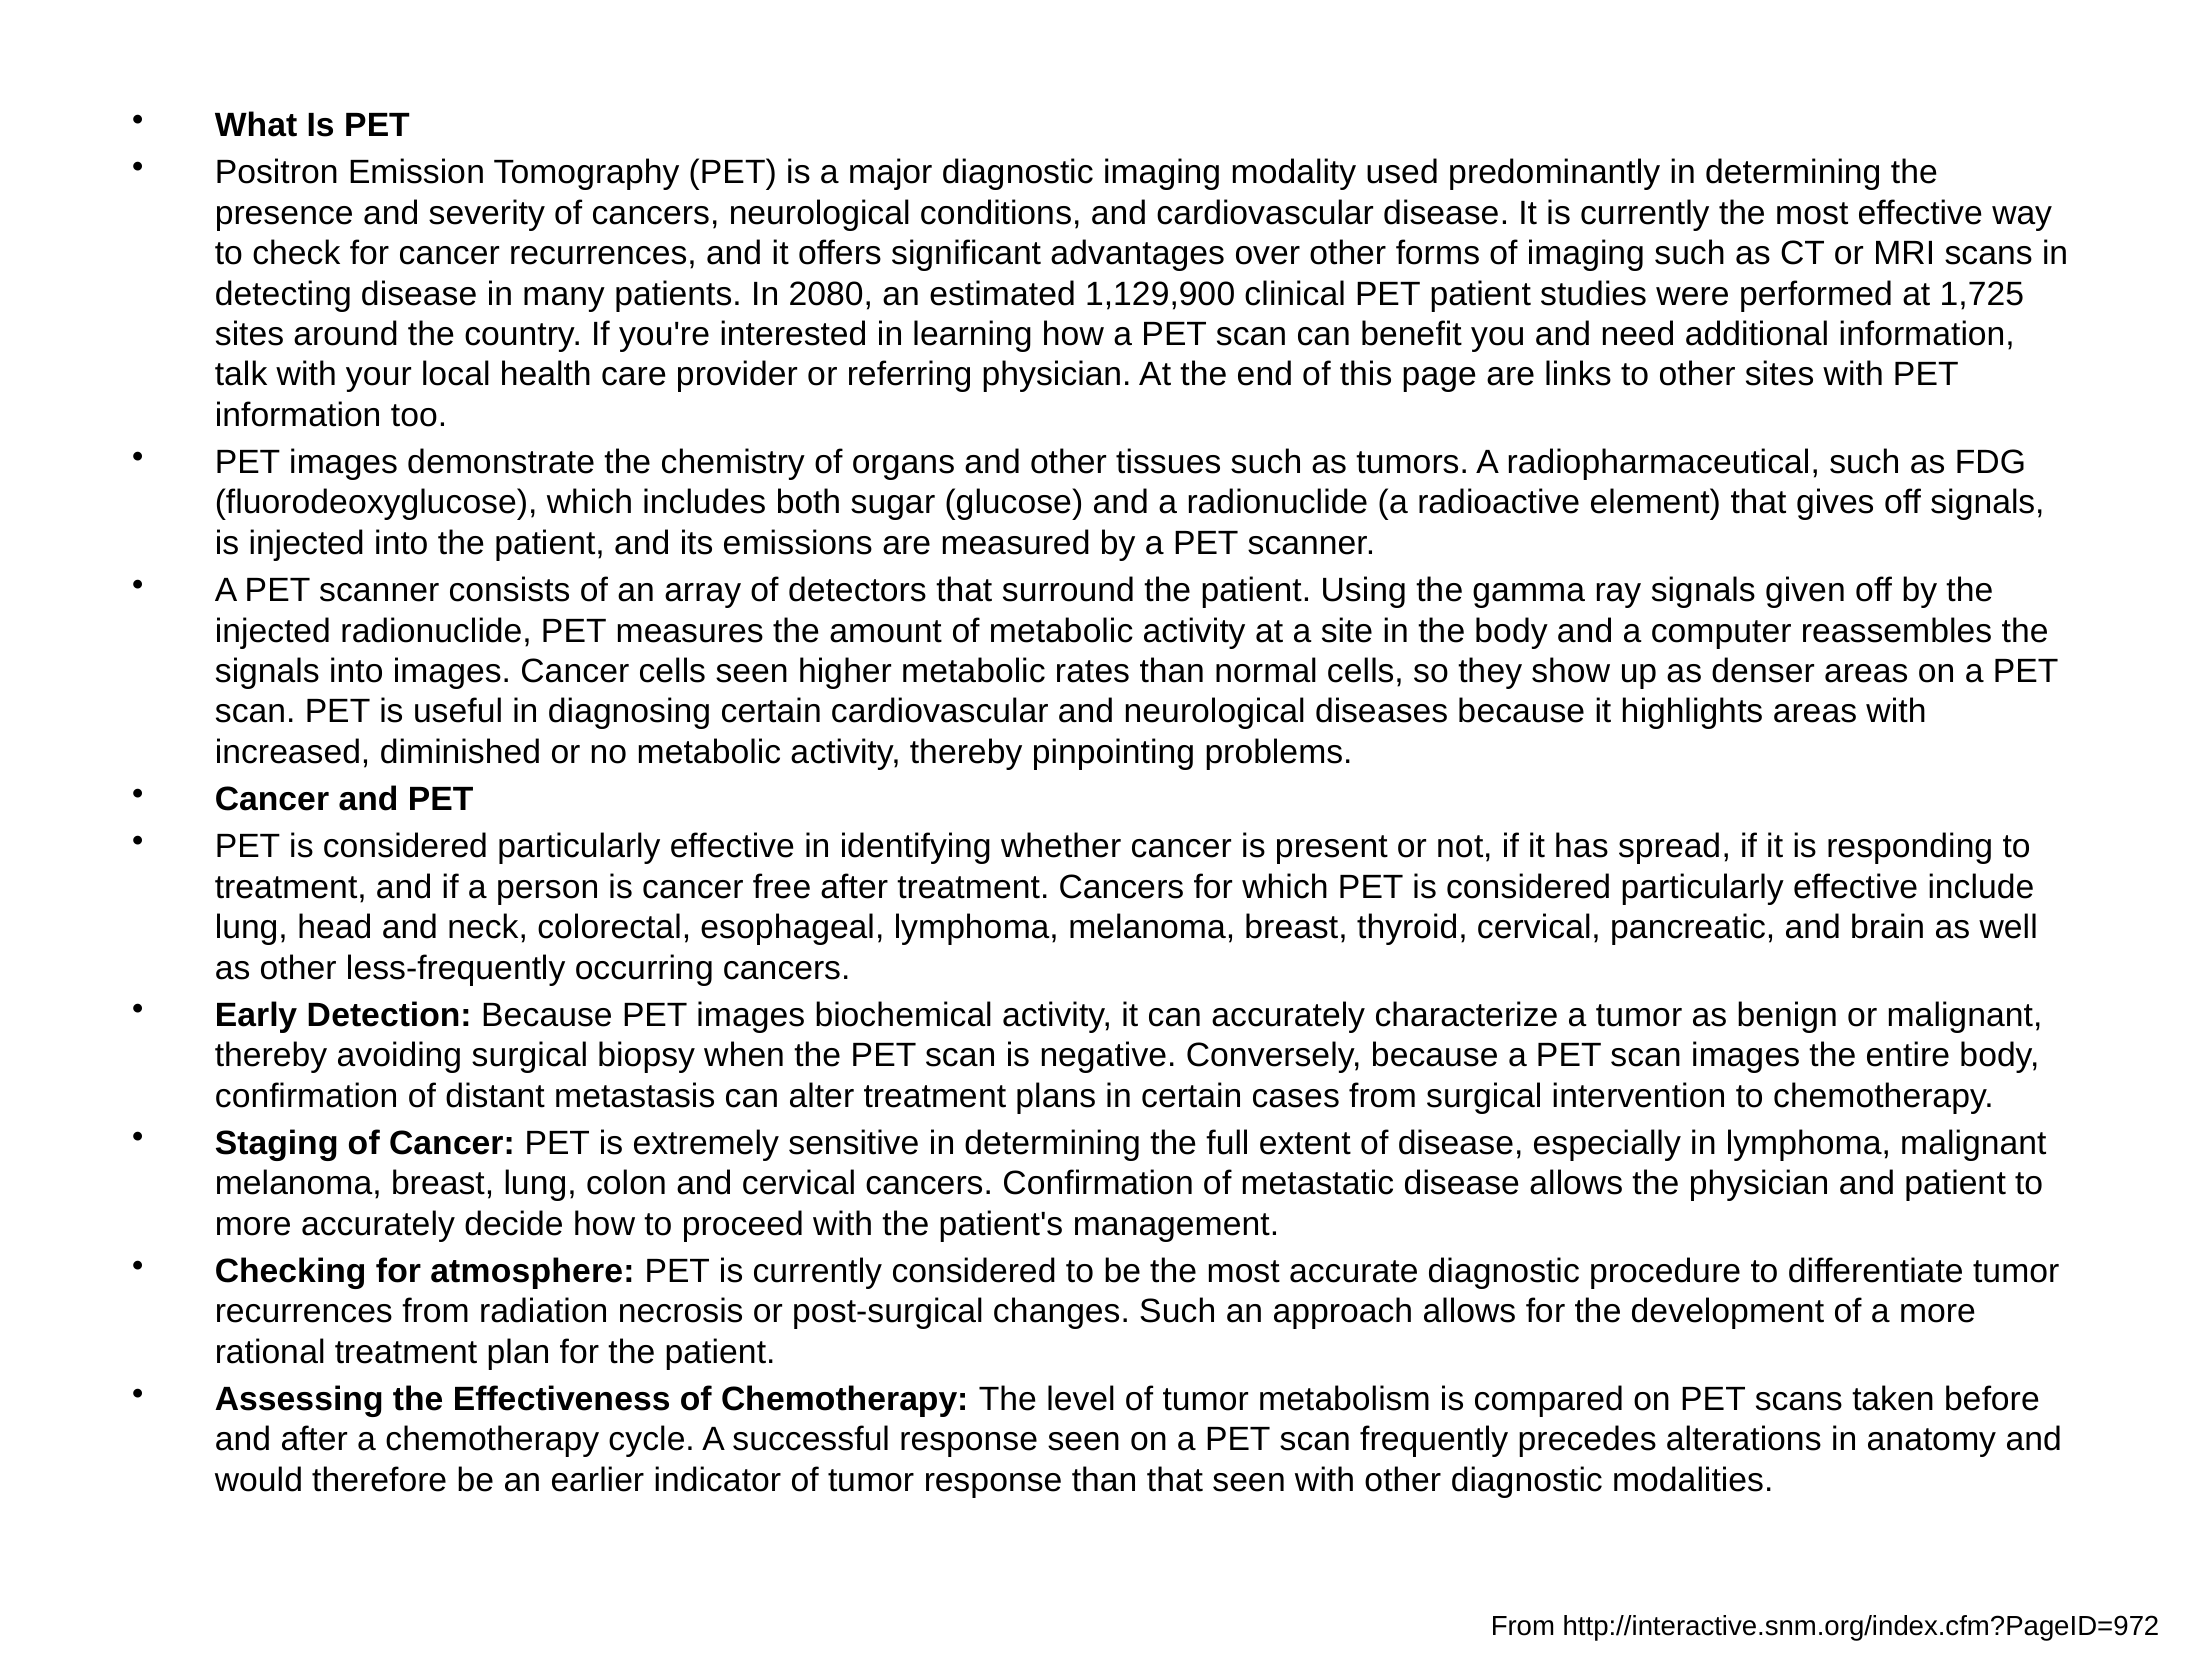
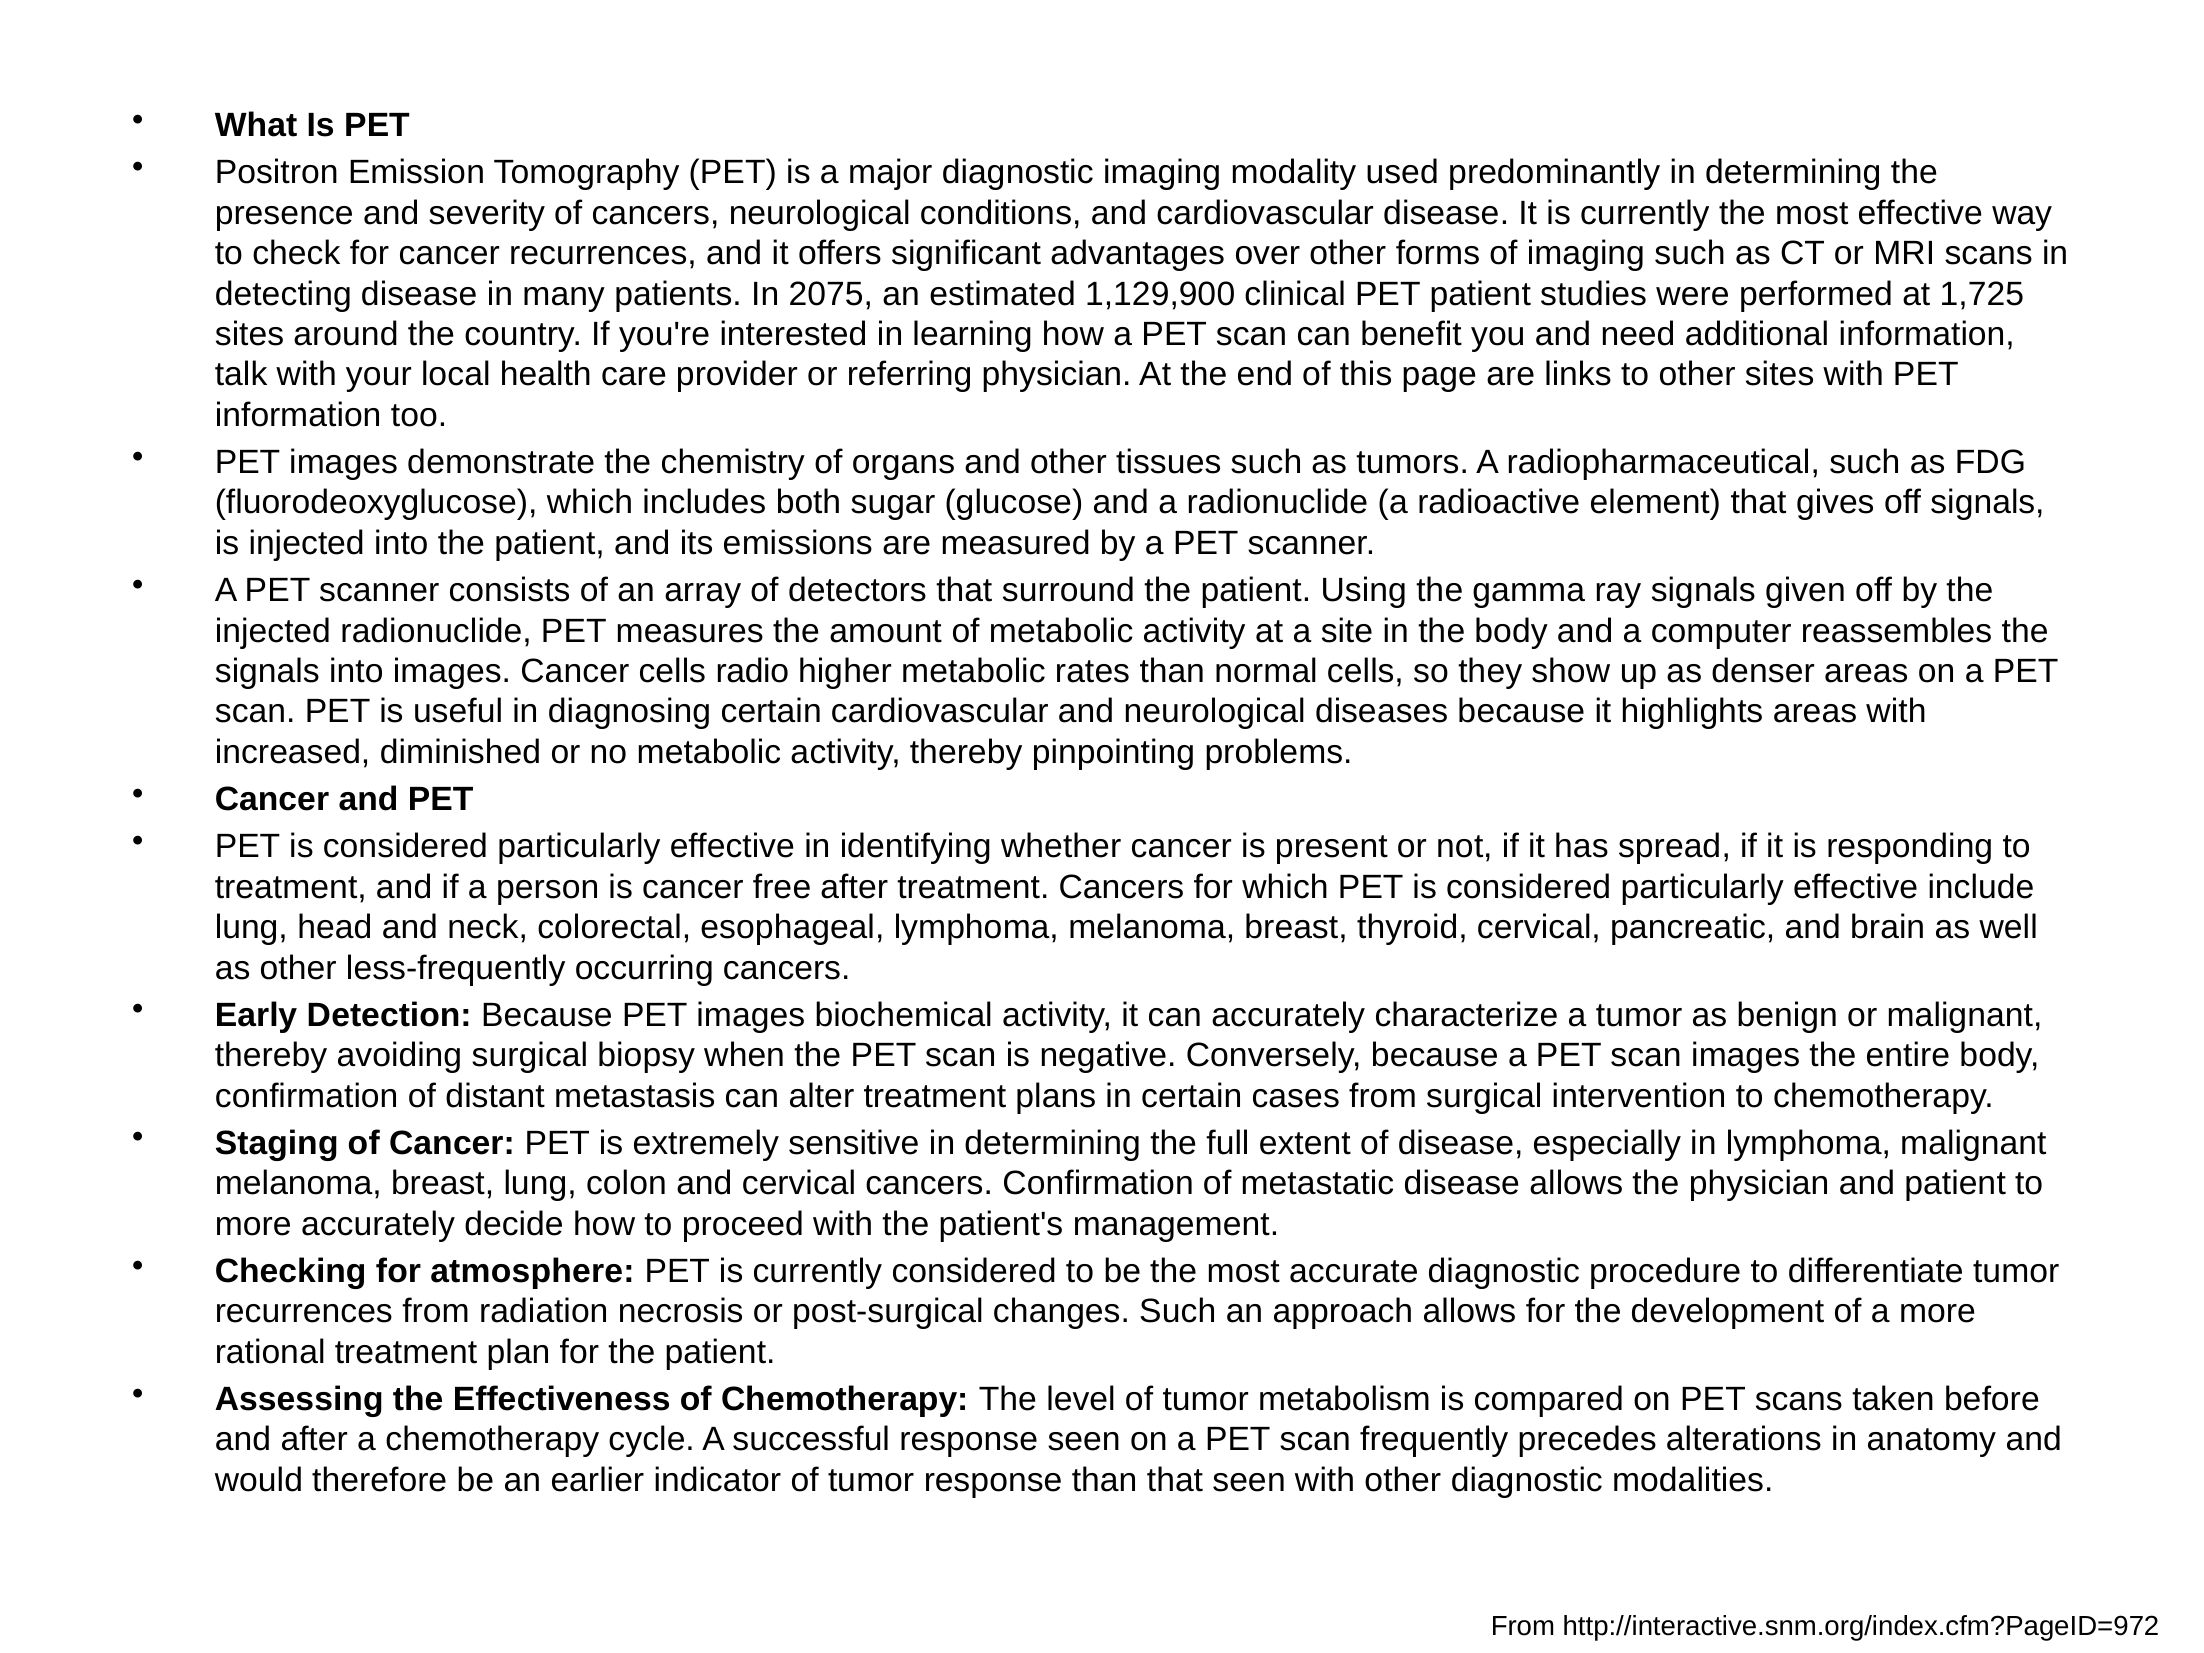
2080: 2080 -> 2075 (831, 294)
cells seen: seen -> radio (752, 671)
